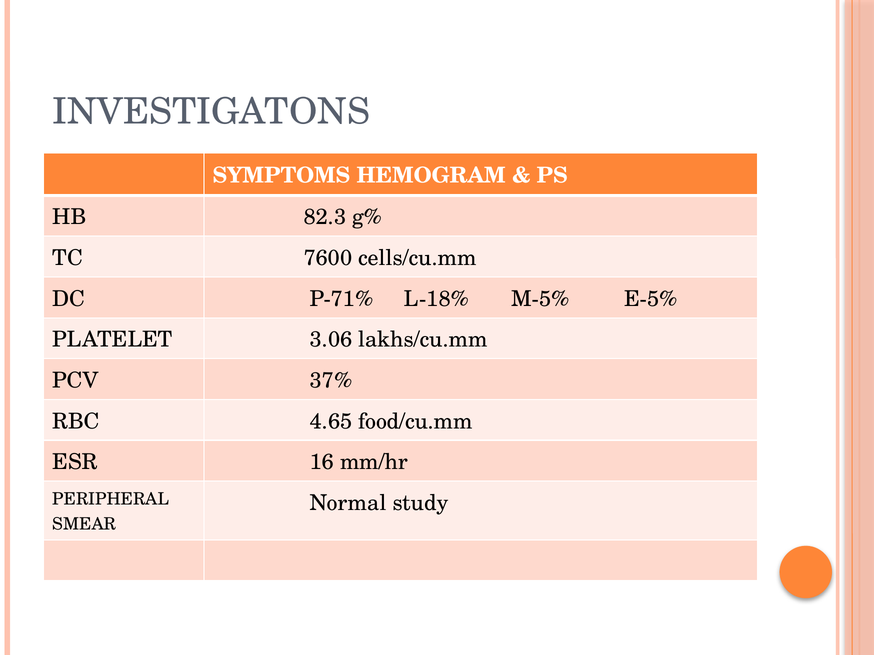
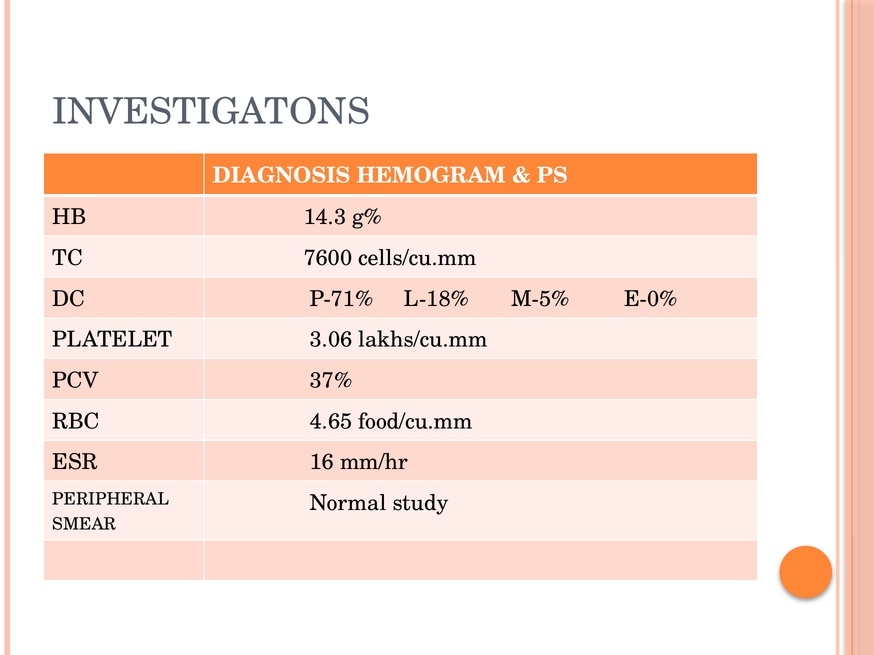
SYMPTOMS: SYMPTOMS -> DIAGNOSIS (281, 176)
82.3: 82.3 -> 14.3 (325, 217)
E-5%: E-5% -> E-0% (651, 299)
